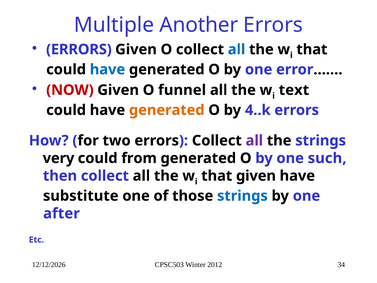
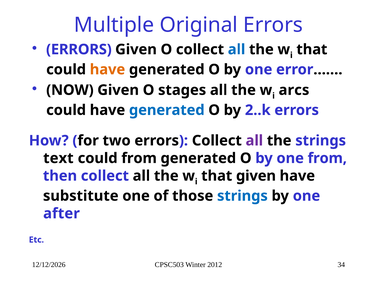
Another: Another -> Original (199, 25)
have colour: blue -> orange (107, 69)
NOW colour: red -> black (70, 90)
funnel: funnel -> stages (182, 90)
text: text -> arcs (294, 90)
generated colour: orange -> blue (167, 110)
4..k: 4..k -> 2..k (258, 110)
very: very -> text (58, 158)
one such: such -> from (327, 158)
